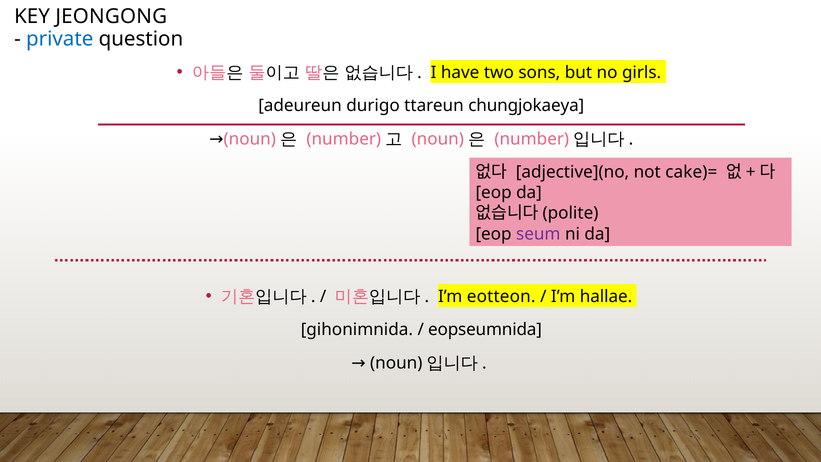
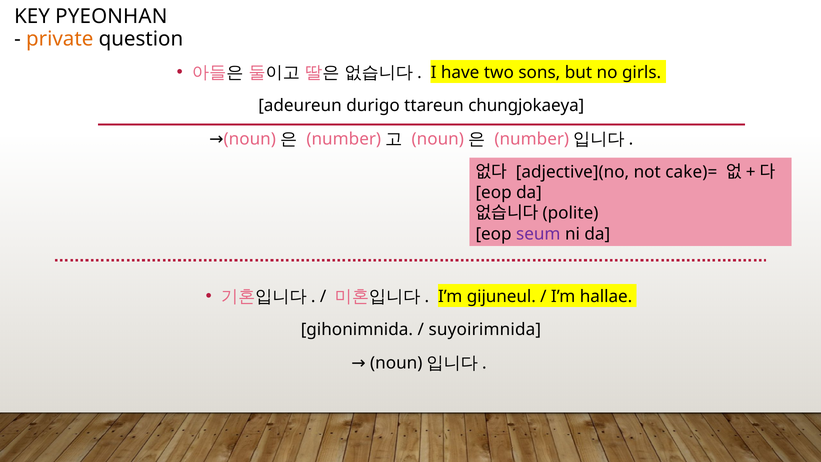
JEONGONG: JEONGONG -> PYEONHAN (111, 17)
private colour: blue -> orange (60, 39)
eotteon: eotteon -> gijuneul (501, 296)
eopseumnida: eopseumnida -> suyoirimnida (485, 330)
